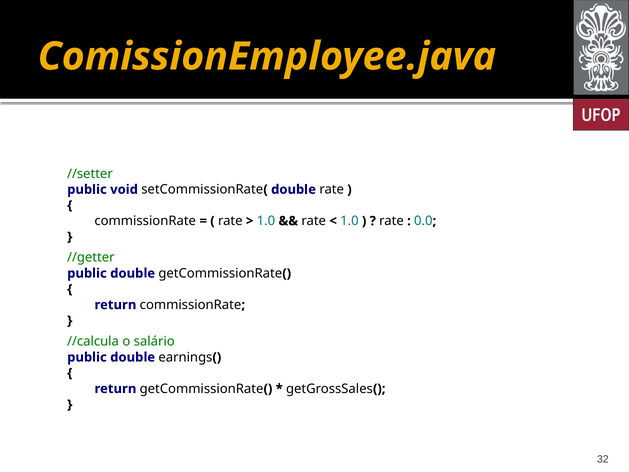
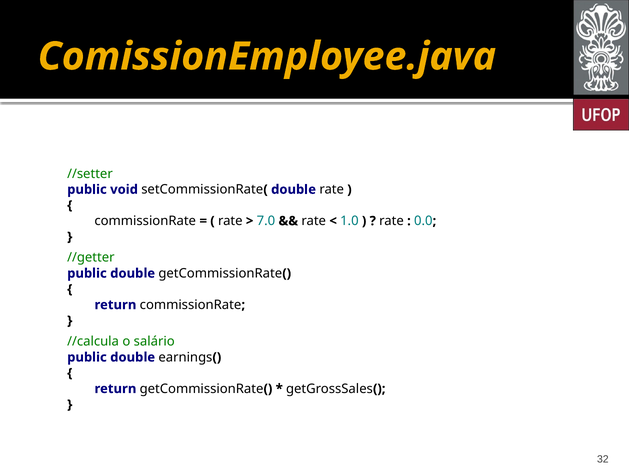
1.0: 1.0 -> 7.0 (266, 221)
